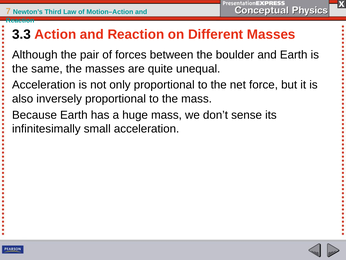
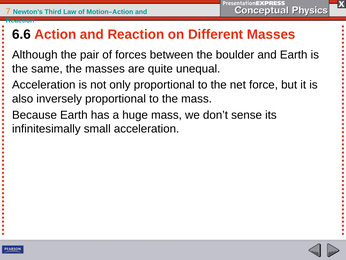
3.3: 3.3 -> 6.6 (21, 34)
